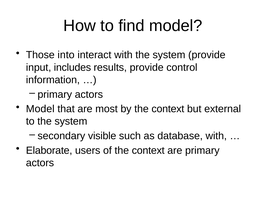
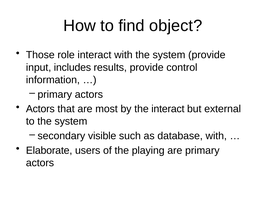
find model: model -> object (176, 26)
into: into -> role (66, 55)
Model: Model -> Actors (40, 109)
by the context: context -> interact (168, 109)
of the context: context -> playing (148, 150)
